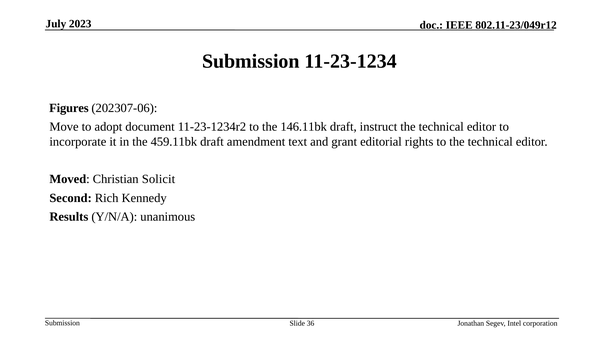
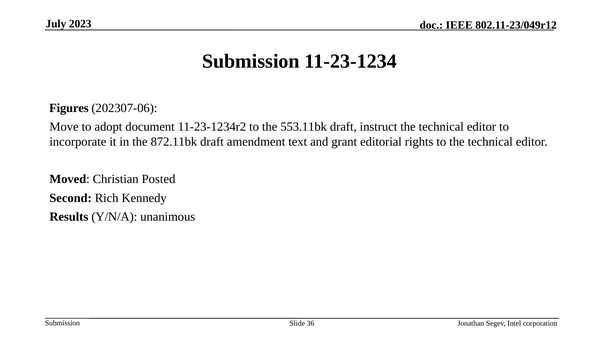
146.11bk: 146.11bk -> 553.11bk (304, 127)
459.11bk: 459.11bk -> 872.11bk (174, 142)
Solicit: Solicit -> Posted (159, 179)
